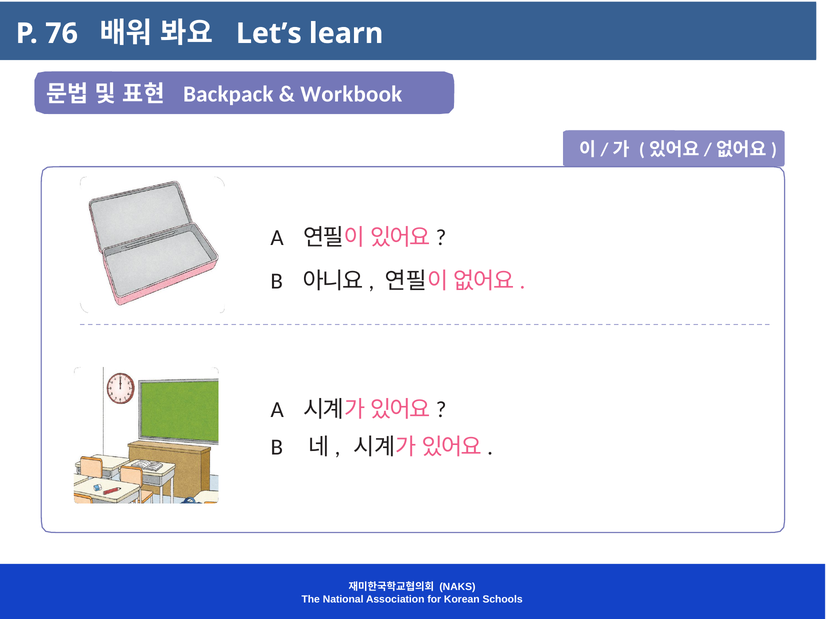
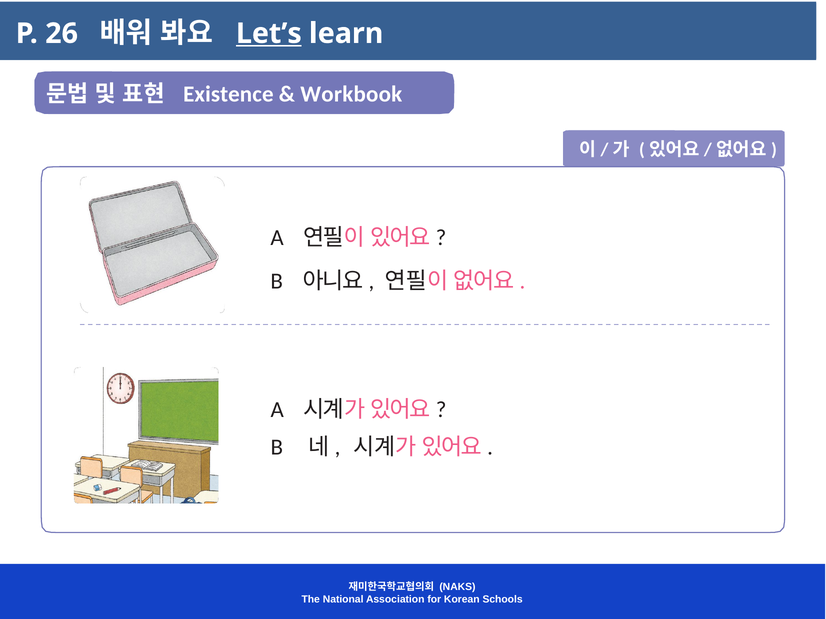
76: 76 -> 26 (62, 33)
Let’s underline: none -> present (269, 33)
Backpack: Backpack -> Existence (228, 94)
